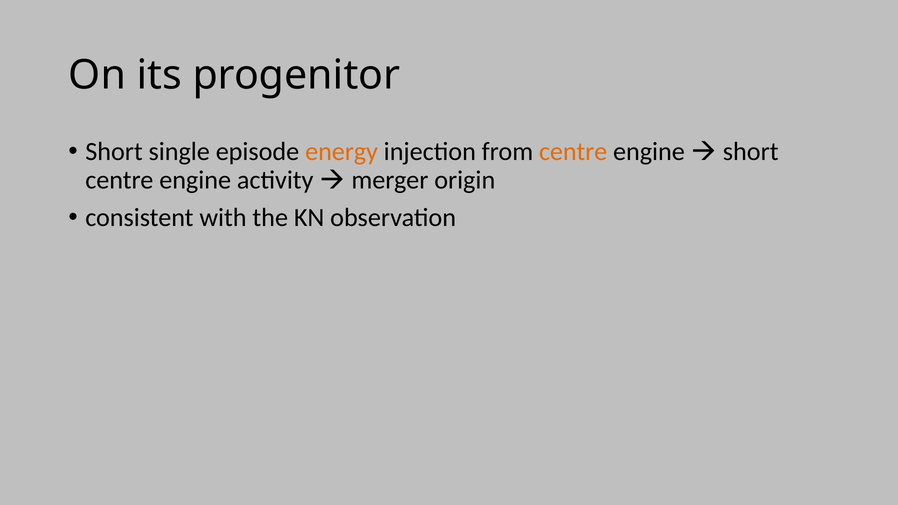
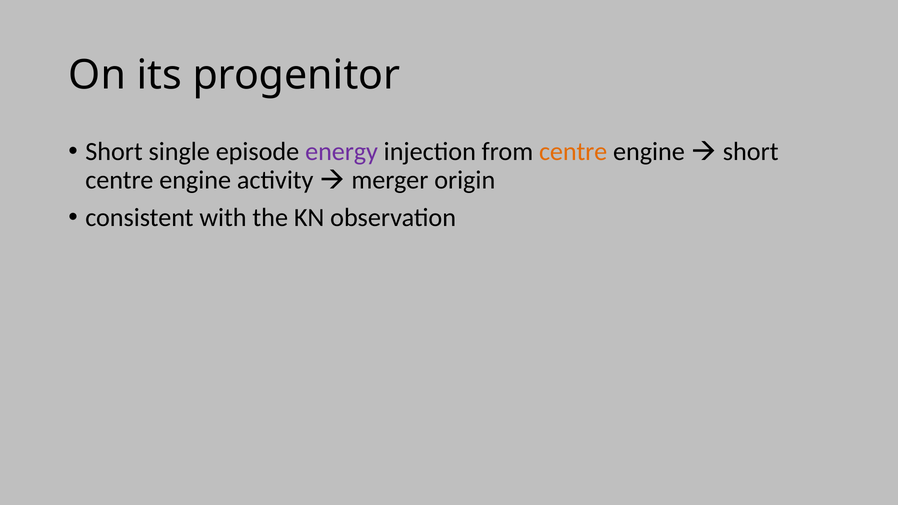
energy colour: orange -> purple (342, 152)
